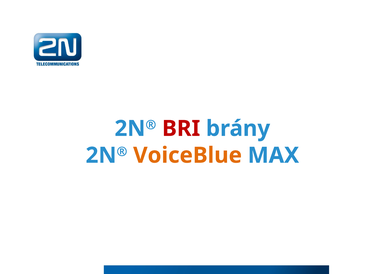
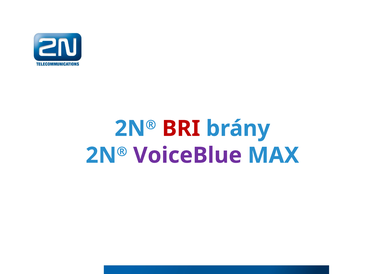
VoiceBlue colour: orange -> purple (188, 155)
